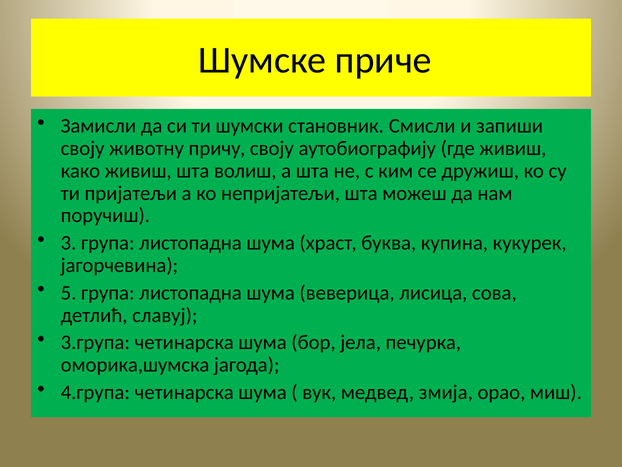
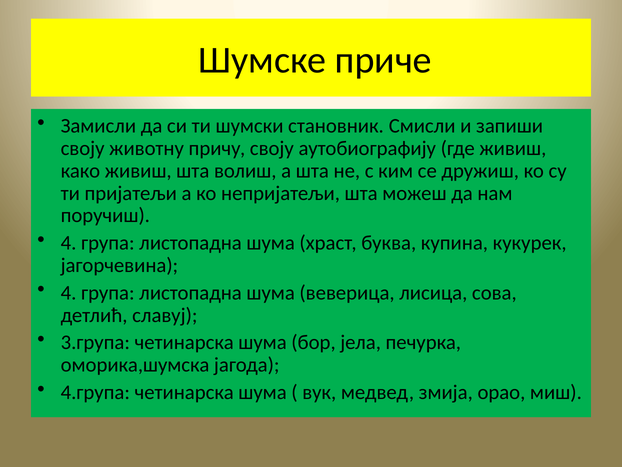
3: 3 -> 4 (69, 243)
5: 5 -> 4 (69, 292)
